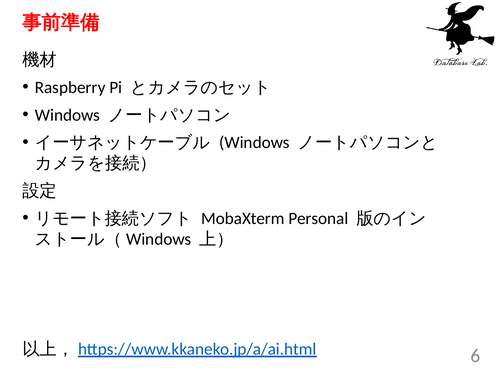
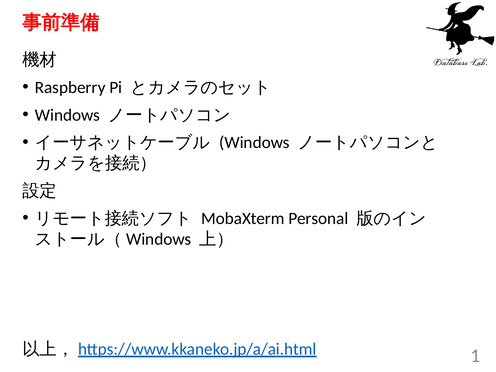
6: 6 -> 1 (475, 356)
